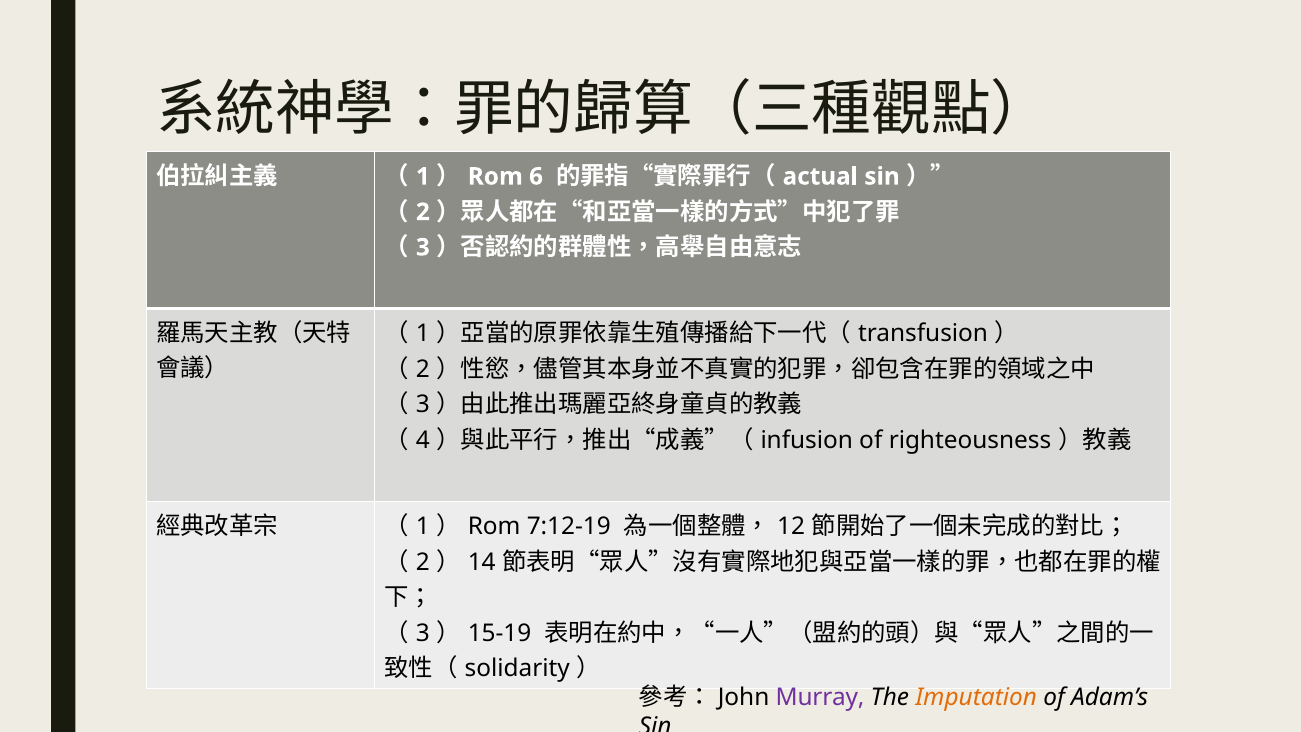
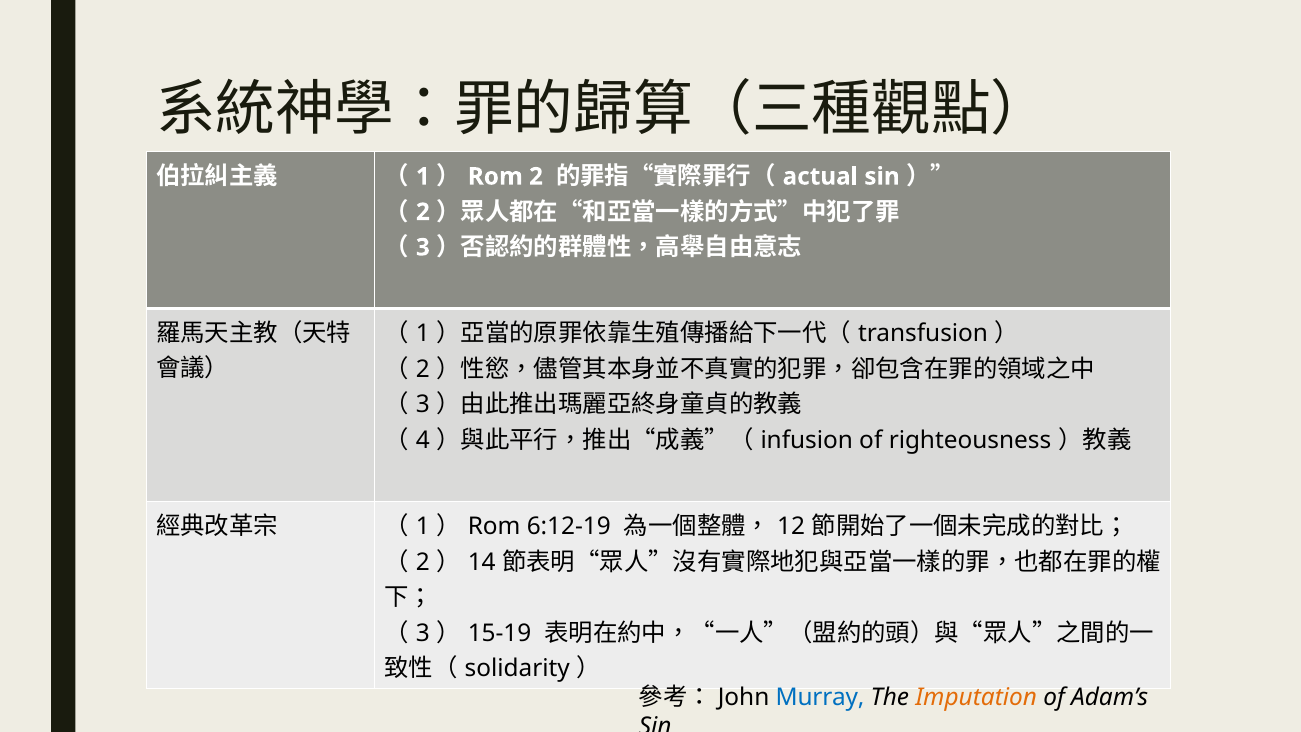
6: 6 -> 2 (536, 176)
7:12-19: 7:12-19 -> 6:12-19 (569, 527)
Murray colour: purple -> blue (820, 697)
